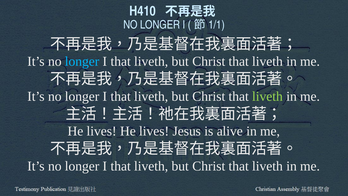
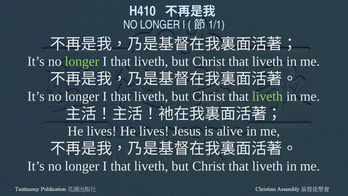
longer colour: light blue -> light green (82, 61)
